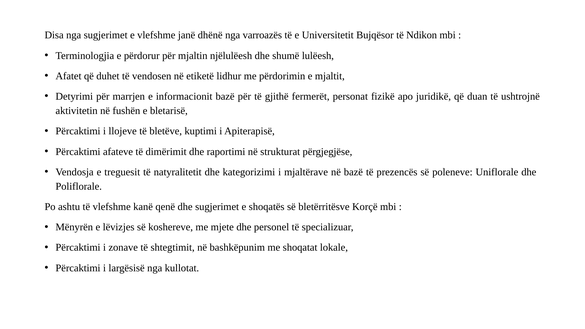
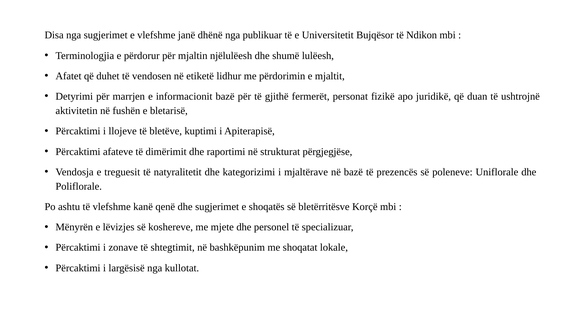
varroazës: varroazës -> publikuar (262, 35)
